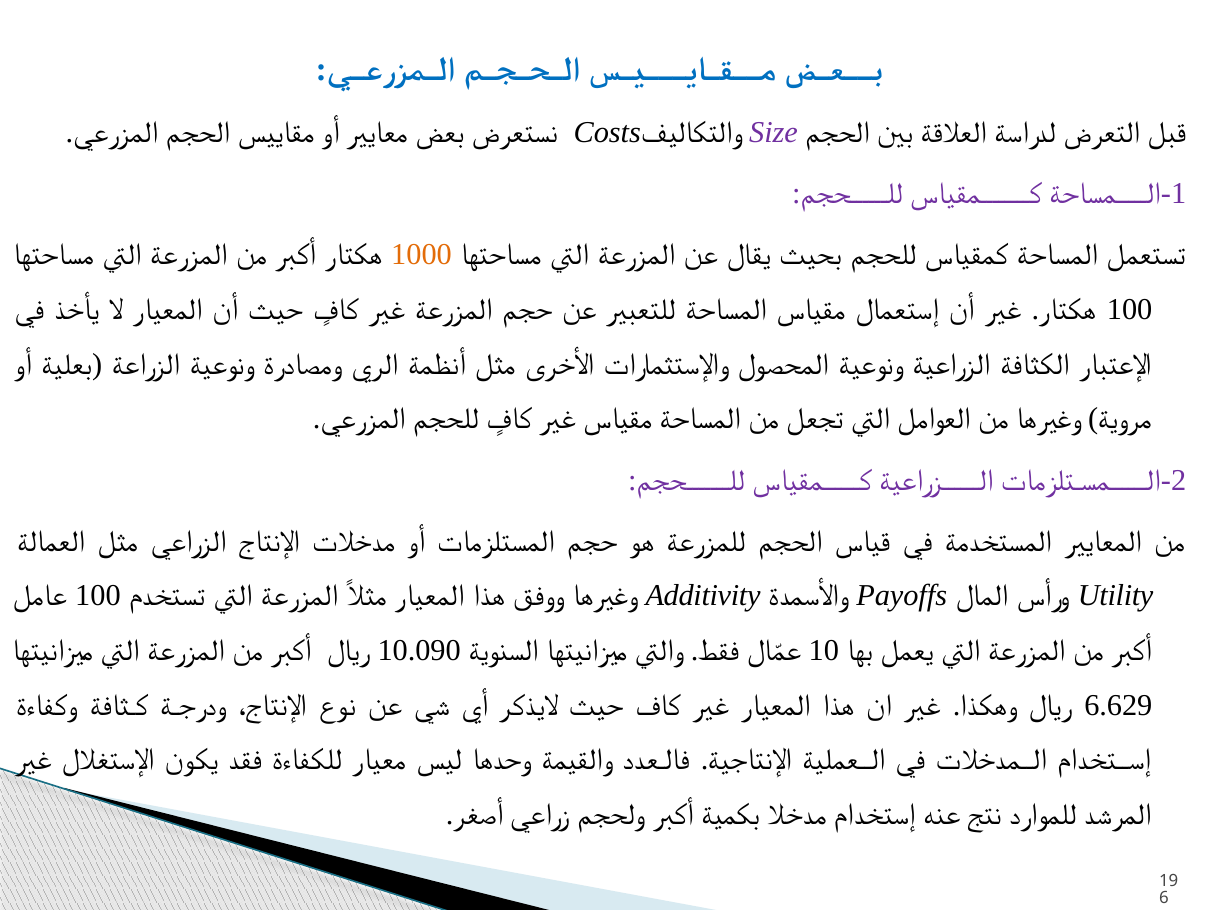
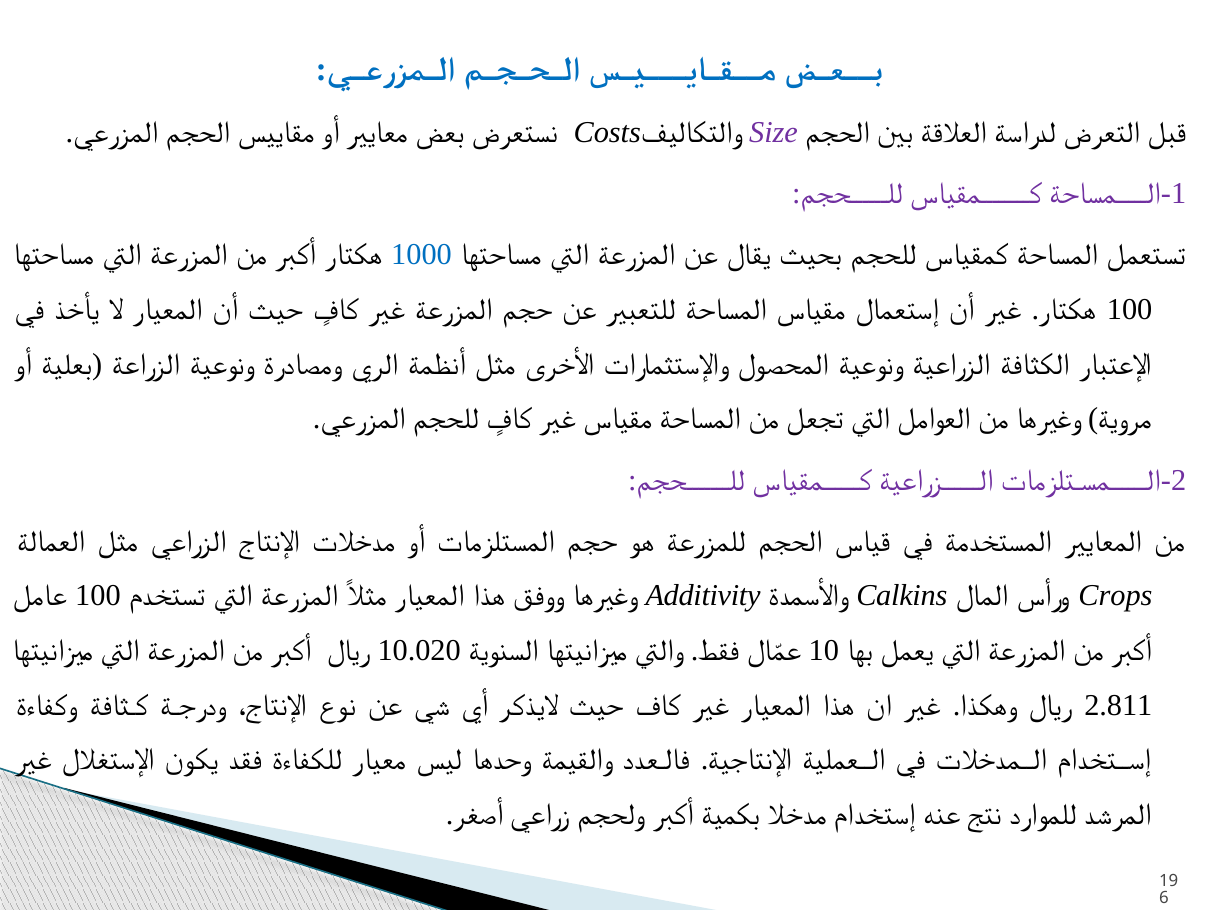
1000 colour: orange -> blue (422, 255)
Payoffs: Payoffs -> Calkins (902, 596)
Utility: Utility -> Crops (1115, 596)
10.090: 10.090 -> 10.020 (419, 650)
6.629: 6.629 -> 2.811 (1118, 705)
